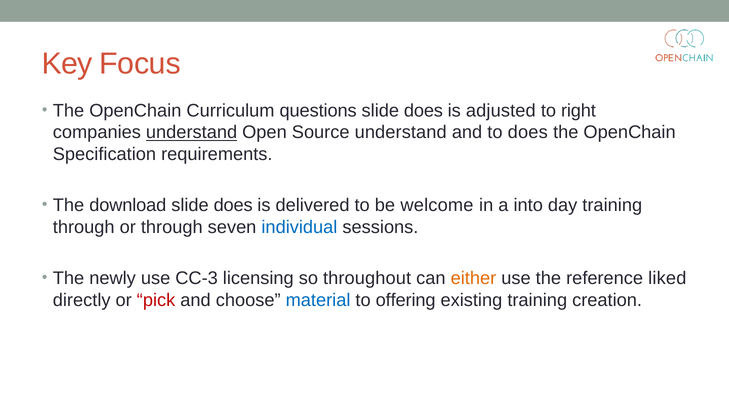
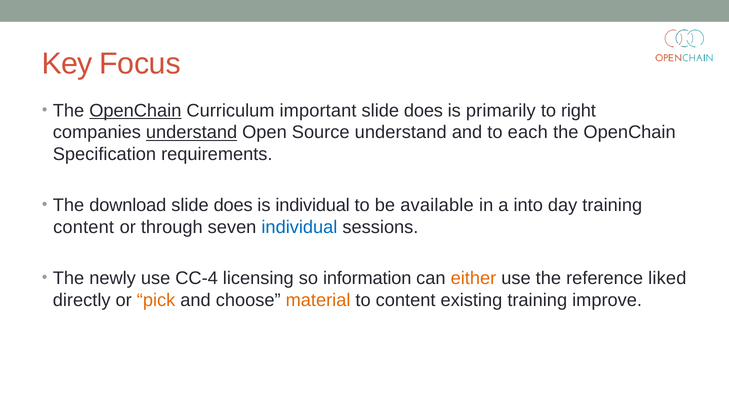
OpenChain underline: none -> present (135, 111)
questions: questions -> important (318, 111)
adjusted: adjusted -> primarily (501, 111)
to does: does -> each (528, 132)
is delivered: delivered -> individual (313, 205)
welcome: welcome -> available (437, 205)
through: through -> content (84, 227)
CC-3: CC-3 -> CC-4 (197, 278)
throughout: throughout -> information (367, 278)
pick colour: red -> orange (156, 300)
material colour: blue -> orange (318, 300)
to offering: offering -> content (406, 300)
creation: creation -> improve (607, 300)
